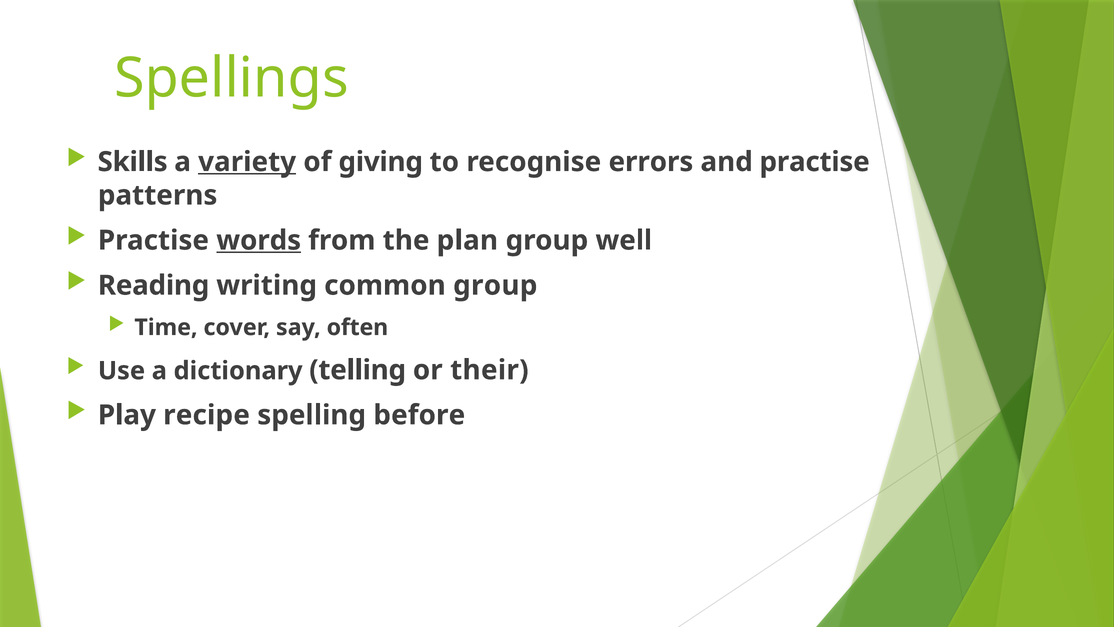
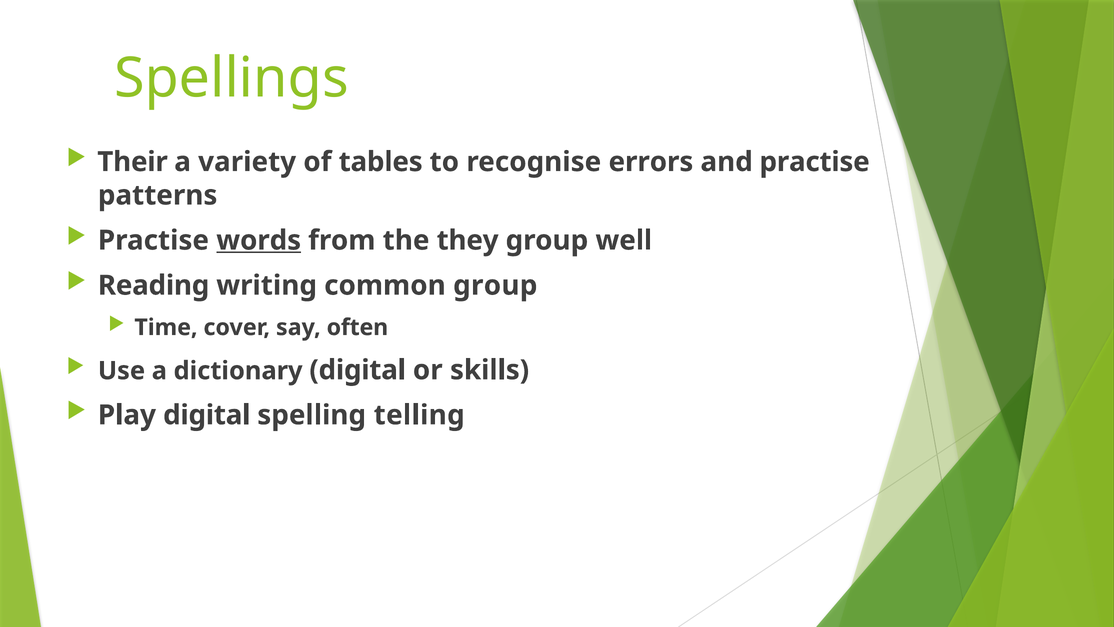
Skills: Skills -> Their (133, 162)
variety underline: present -> none (247, 162)
giving: giving -> tables (381, 162)
plan: plan -> they (468, 240)
dictionary telling: telling -> digital (358, 370)
their: their -> skills (490, 370)
Play recipe: recipe -> digital (207, 415)
before: before -> telling (419, 415)
